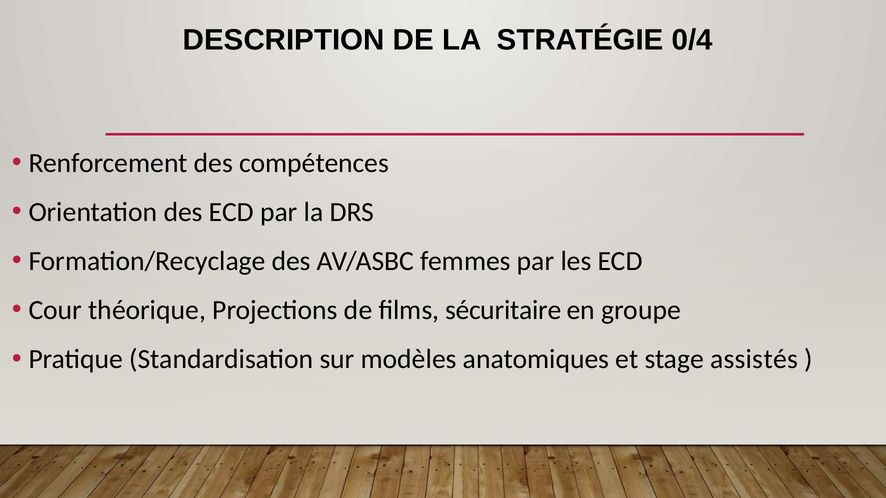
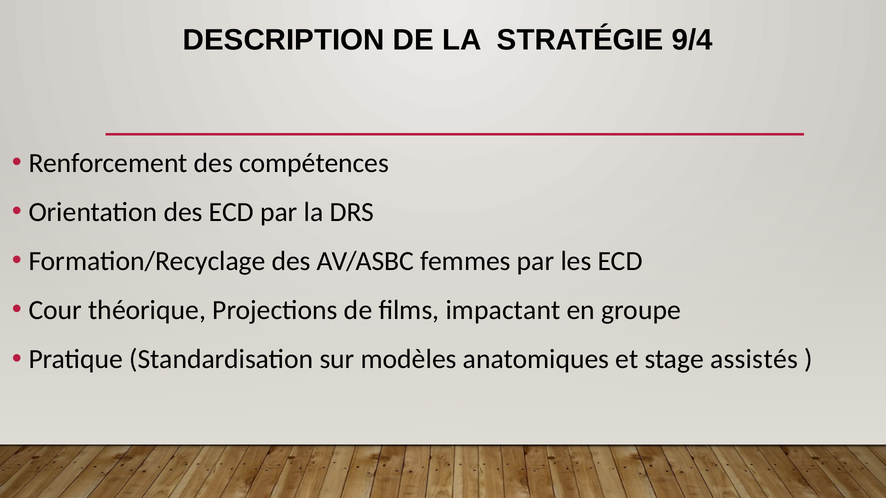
0/4: 0/4 -> 9/4 (692, 40)
sécuritaire: sécuritaire -> impactant (503, 311)
